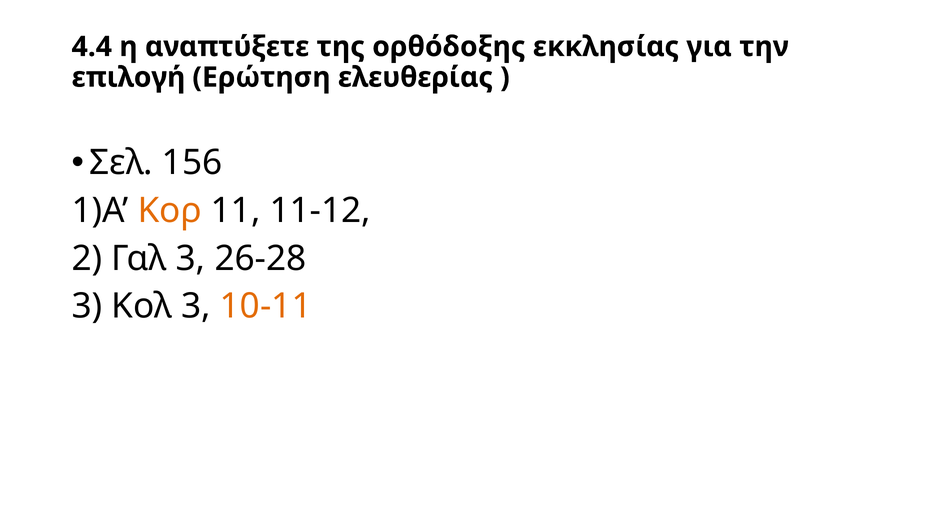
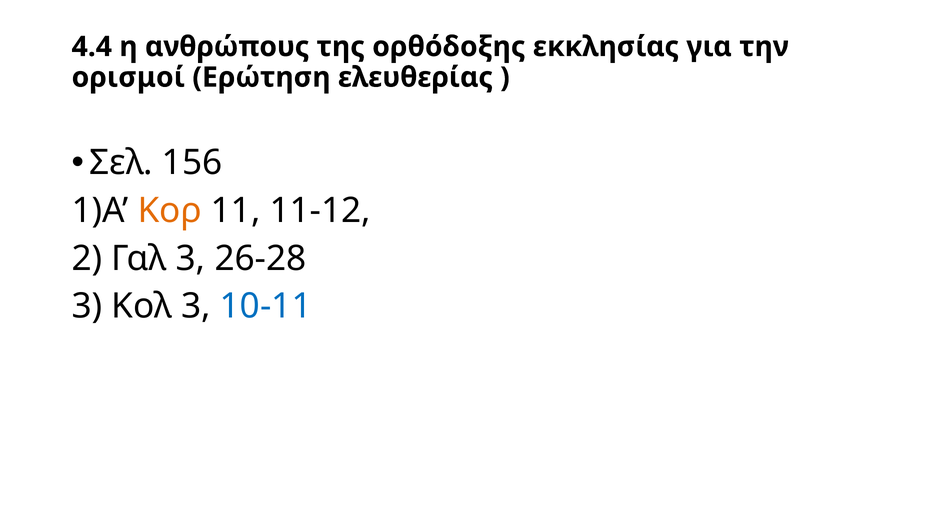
αναπτύξετε: αναπτύξετε -> ανθρώπους (227, 47)
επιλογή: επιλογή -> ορισμοί (128, 77)
10-11 colour: orange -> blue (266, 306)
